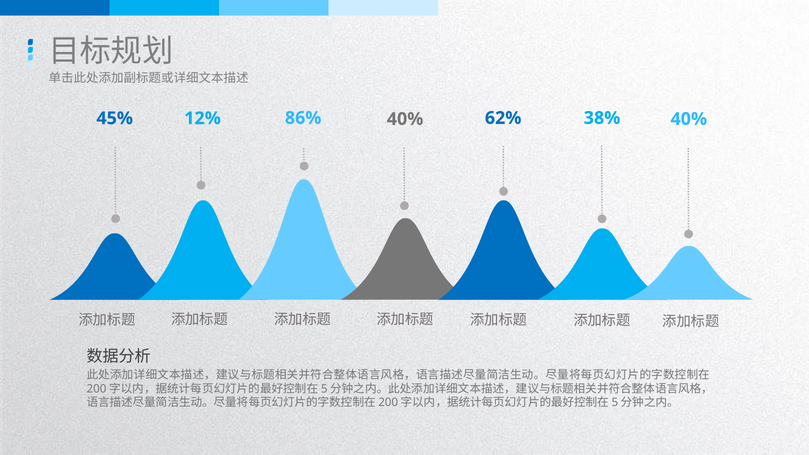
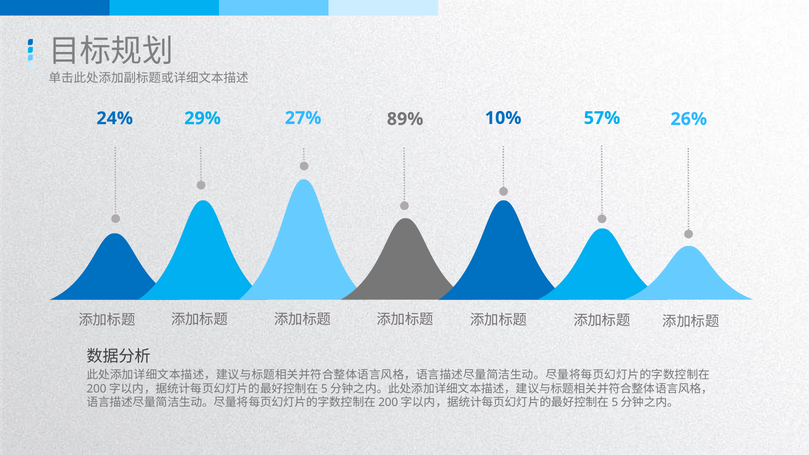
86%: 86% -> 27% (303, 118)
62%: 62% -> 10% (503, 118)
38%: 38% -> 57% (602, 118)
45%: 45% -> 24% (115, 118)
12%: 12% -> 29% (203, 118)
40%: 40% -> 89% (405, 119)
40%: 40% -> 26% (689, 119)
